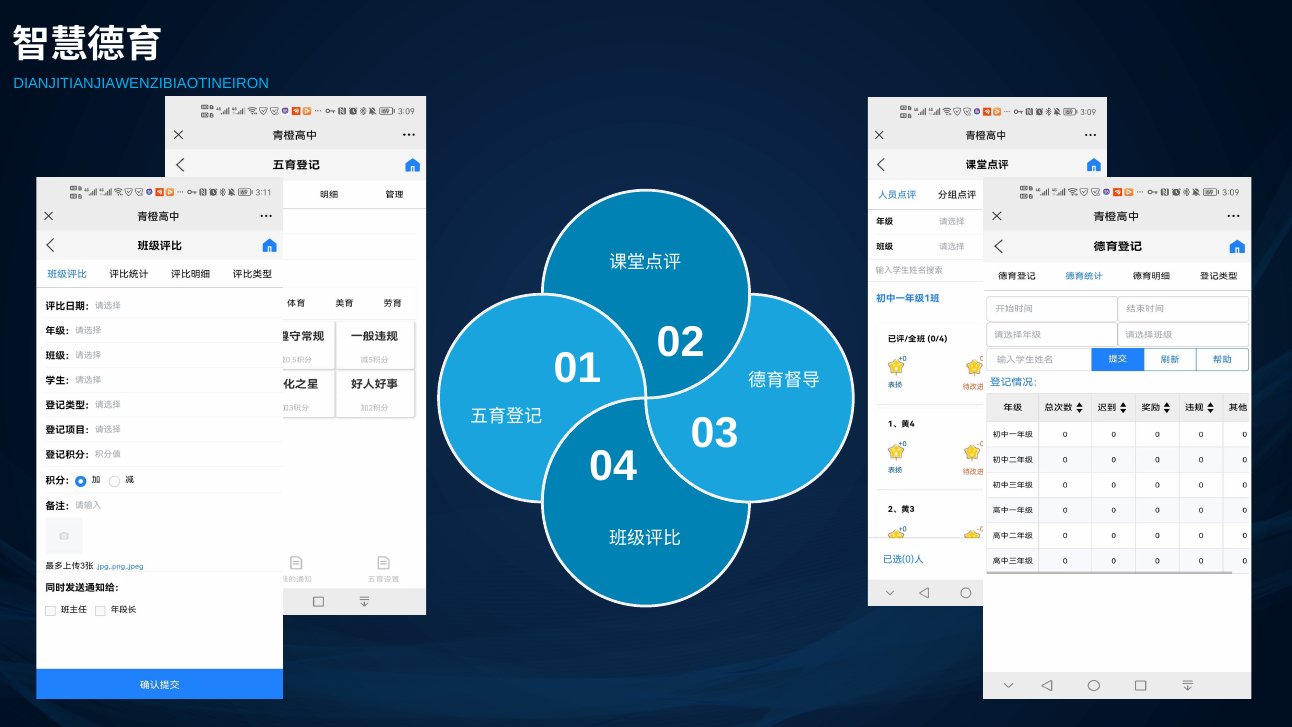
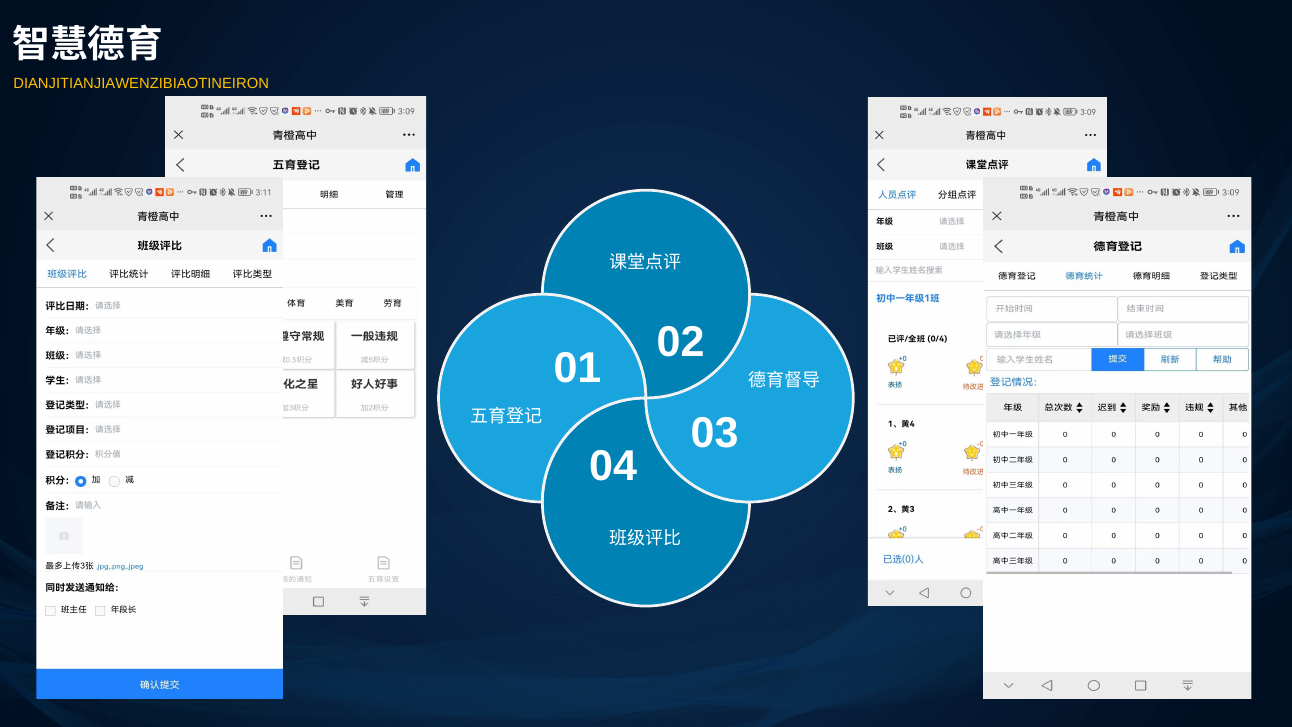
DIANJITIANJIAWENZIBIAOTINEIRON colour: light blue -> yellow (141, 83)
